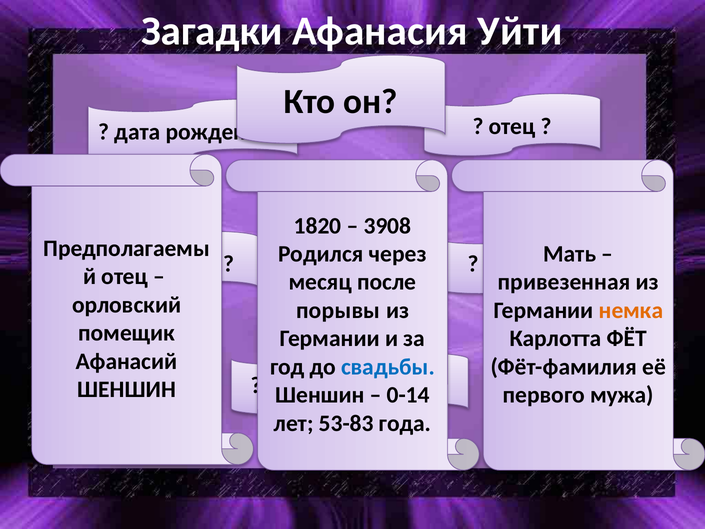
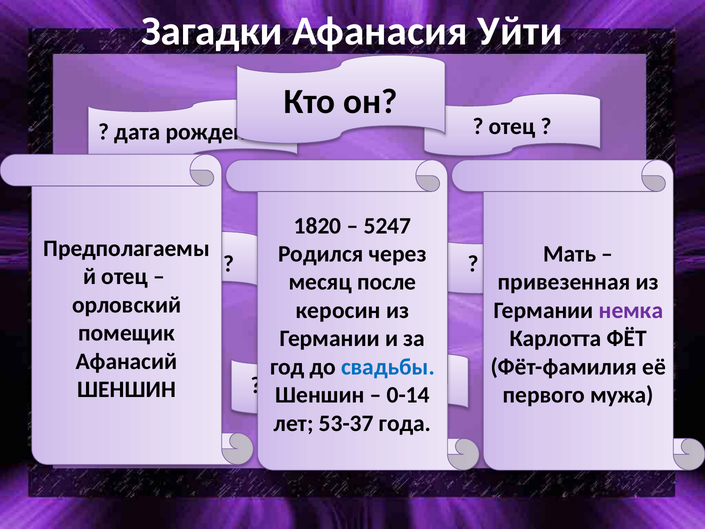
3908: 3908 -> 5247 (387, 226)
порывы: порывы -> керосин (338, 310)
немка colour: orange -> purple (631, 310)
53-83: 53-83 -> 53-37 (346, 423)
